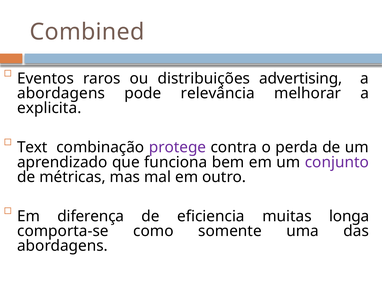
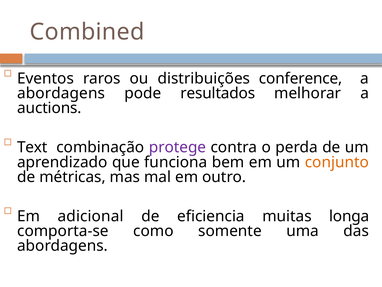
advertising: advertising -> conference (301, 78)
relevância: relevância -> resultados (218, 93)
explicita: explicita -> auctions (49, 108)
conjunto colour: purple -> orange (337, 162)
diferença: diferença -> adicional (91, 216)
